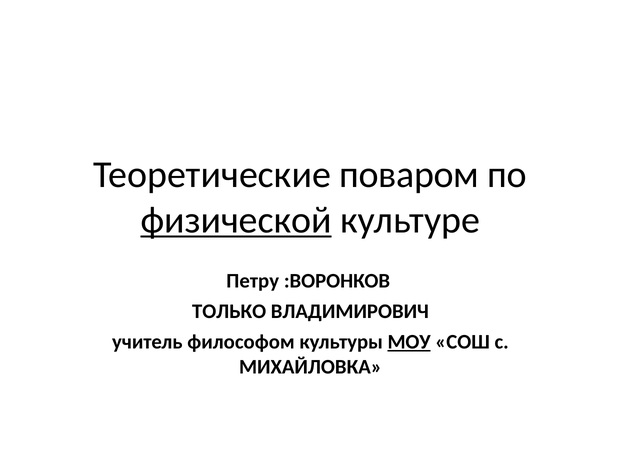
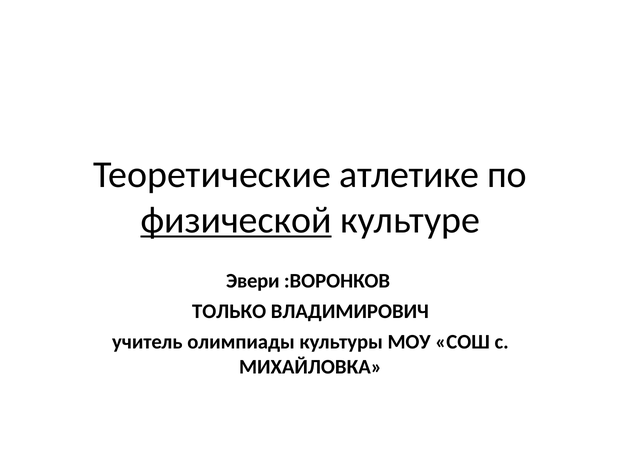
поваром: поваром -> атлетике (409, 174)
Петру: Петру -> Эвери (253, 281)
философом: философом -> олимпиады (241, 342)
МОУ underline: present -> none (409, 342)
